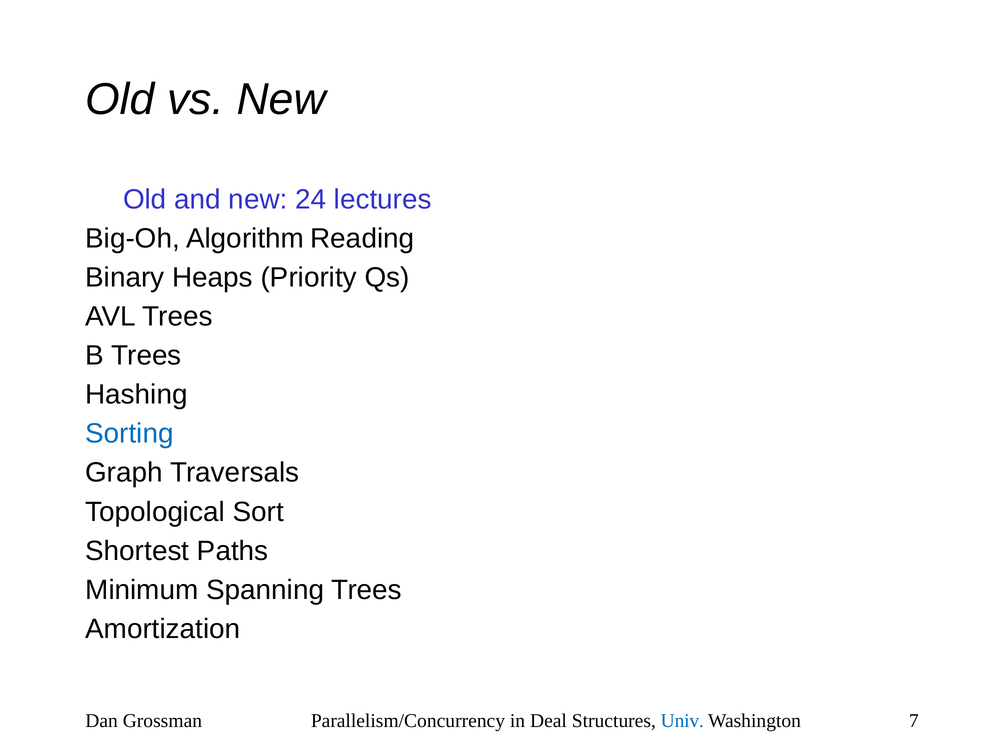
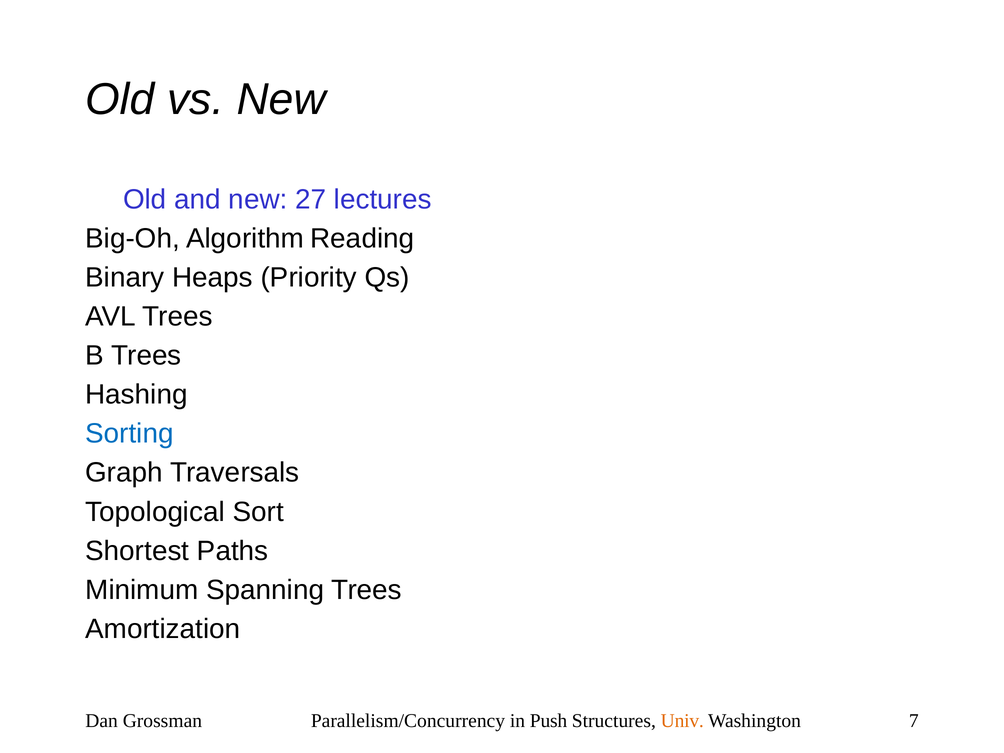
24: 24 -> 27 (311, 199)
Deal: Deal -> Push (549, 721)
Univ colour: blue -> orange (682, 721)
